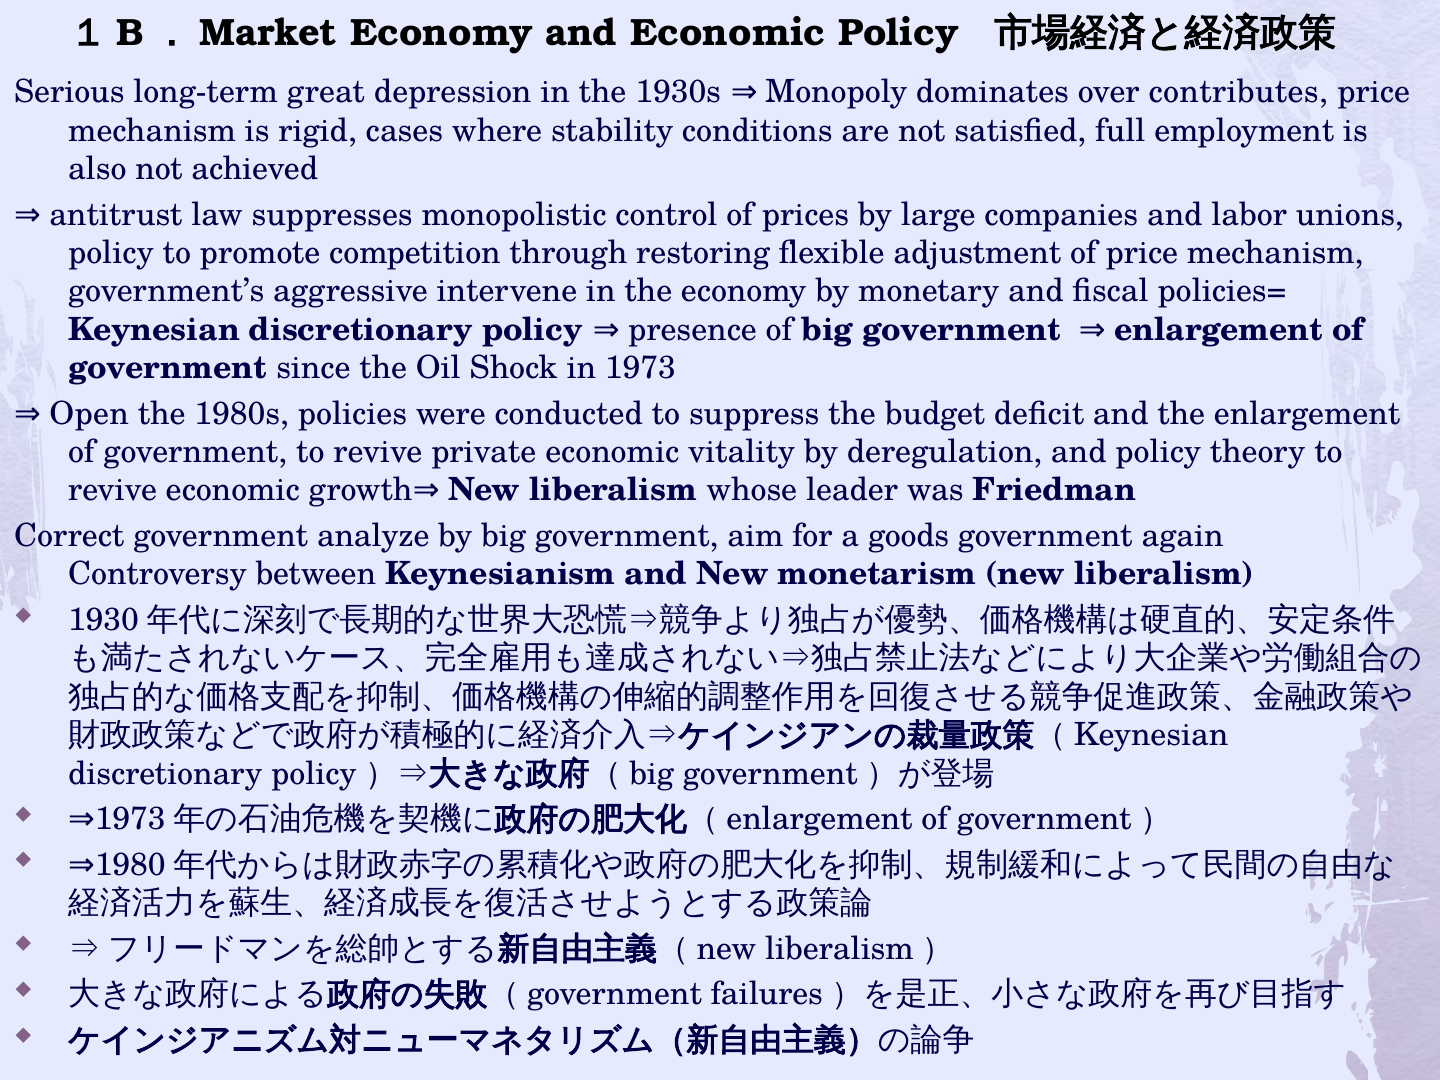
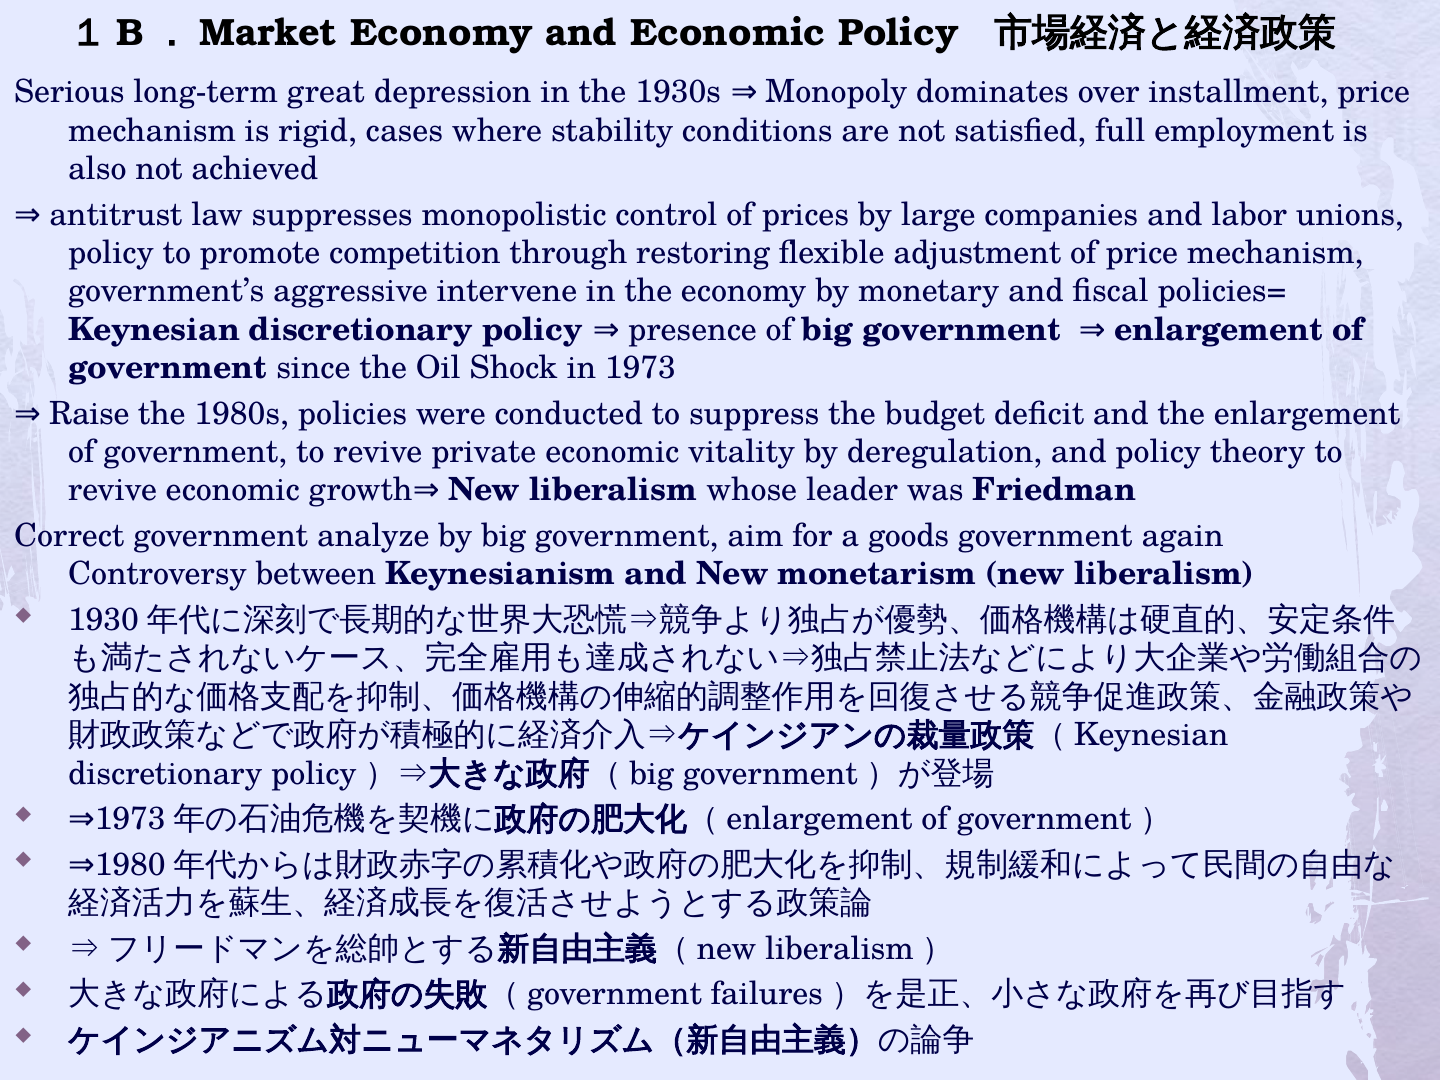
contributes: contributes -> installment (1238, 92)
Open: Open -> Raise (89, 414)
